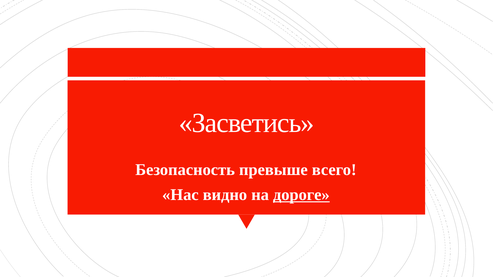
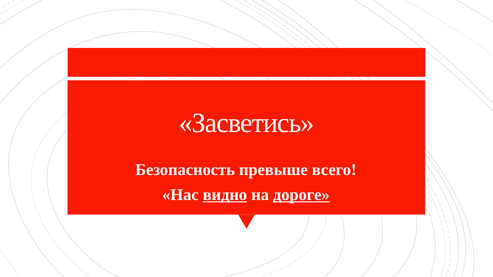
видно underline: none -> present (225, 195)
